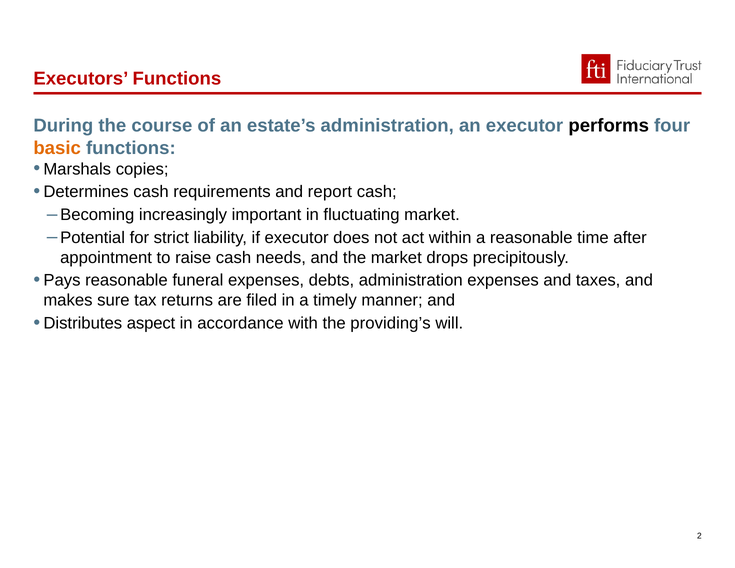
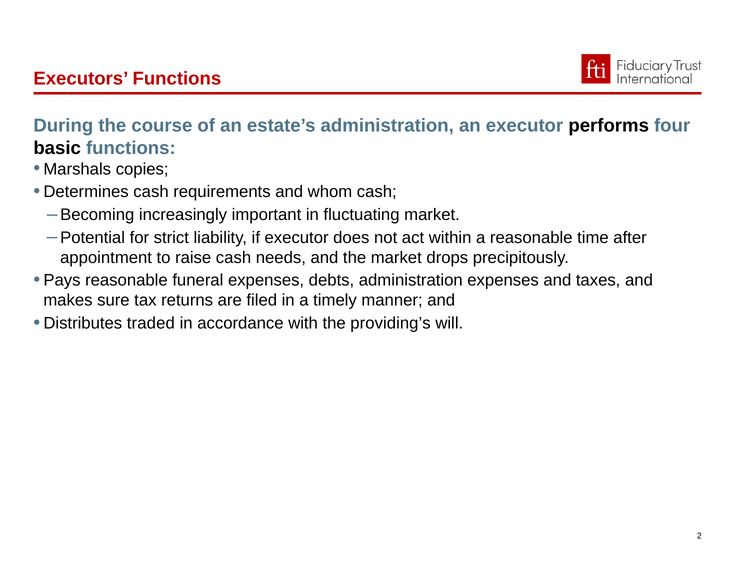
basic colour: orange -> black (57, 148)
report: report -> whom (330, 192)
aspect: aspect -> traded (151, 323)
